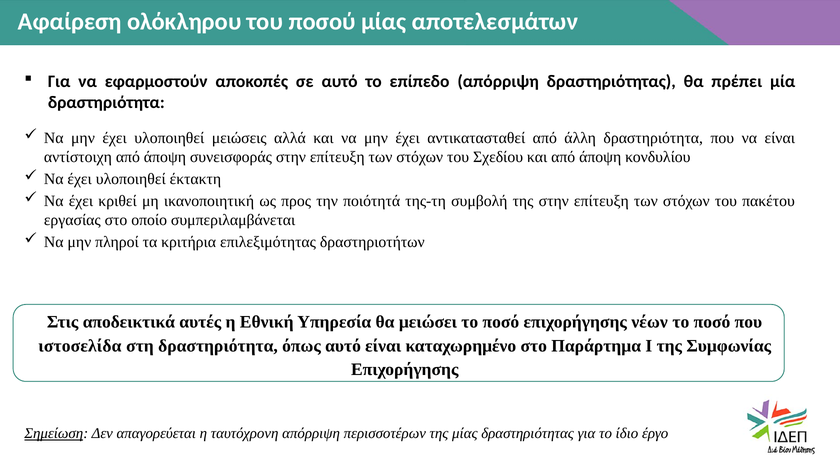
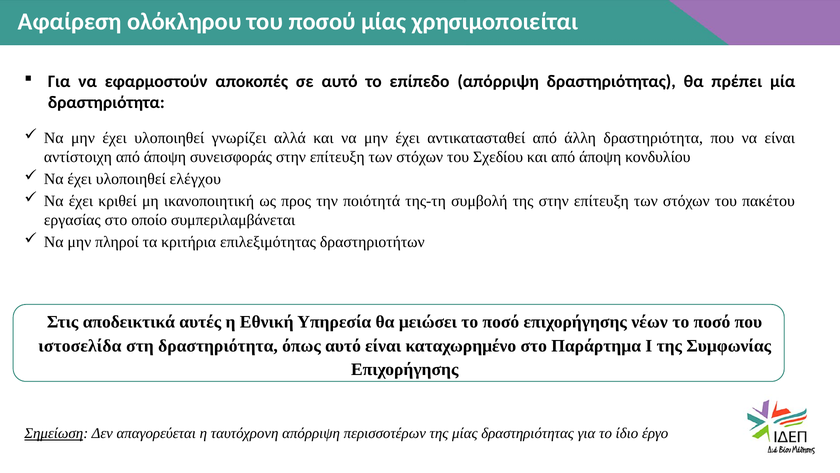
αποτελεσμάτων: αποτελεσμάτων -> χρησιμοποιείται (495, 22)
μειώσεις: μειώσεις -> γνωρίζει (239, 138)
έκτακτη: έκτακτη -> ελέγχου (195, 179)
